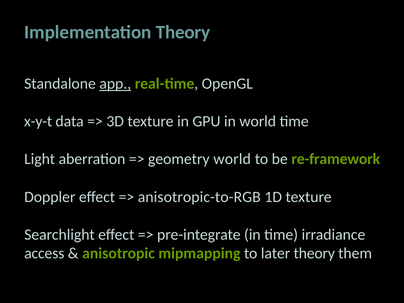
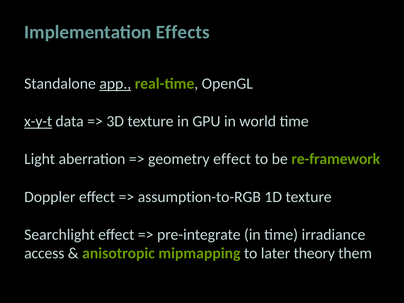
Implementation Theory: Theory -> Effects (183, 32)
x-y-t underline: none -> present (38, 121)
geometry world: world -> effect (232, 159)
anisotropic-to-RGB: anisotropic-to-RGB -> assumption-to-RGB (199, 197)
